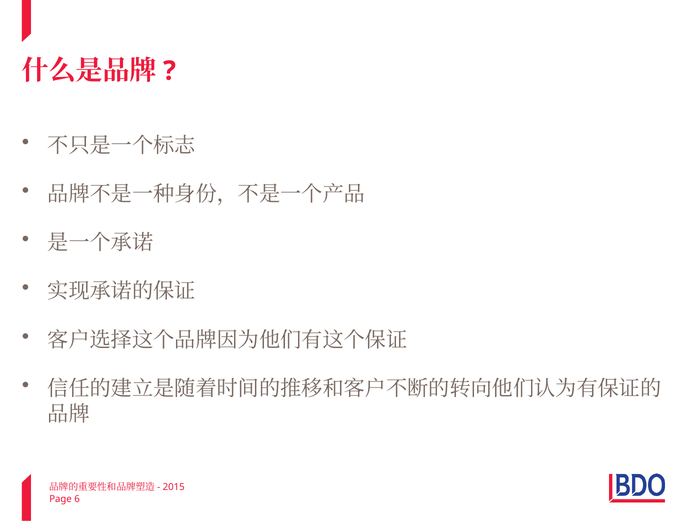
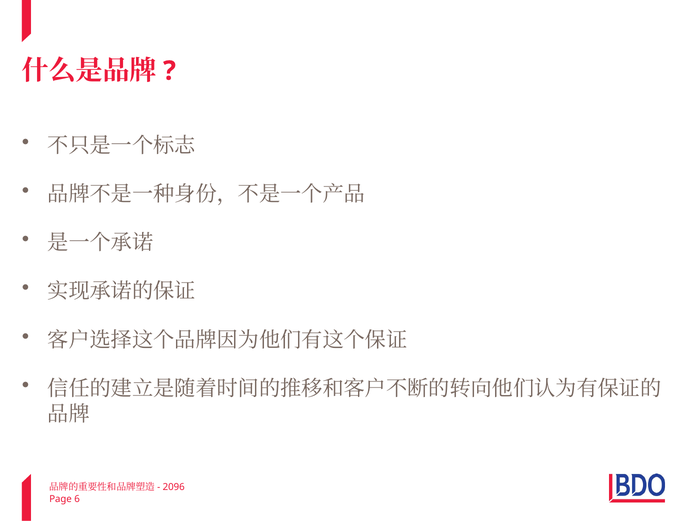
2015: 2015 -> 2096 (174, 487)
